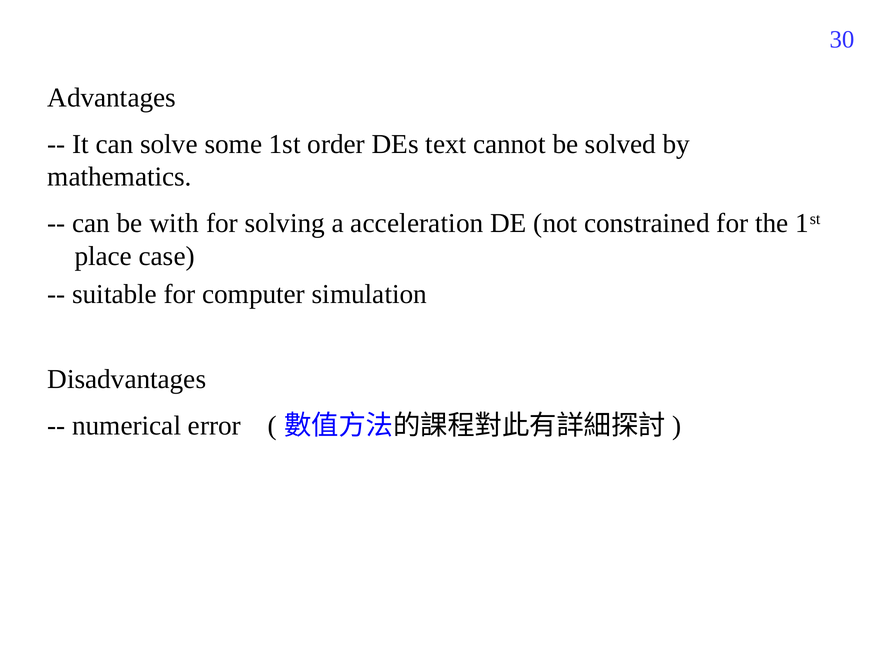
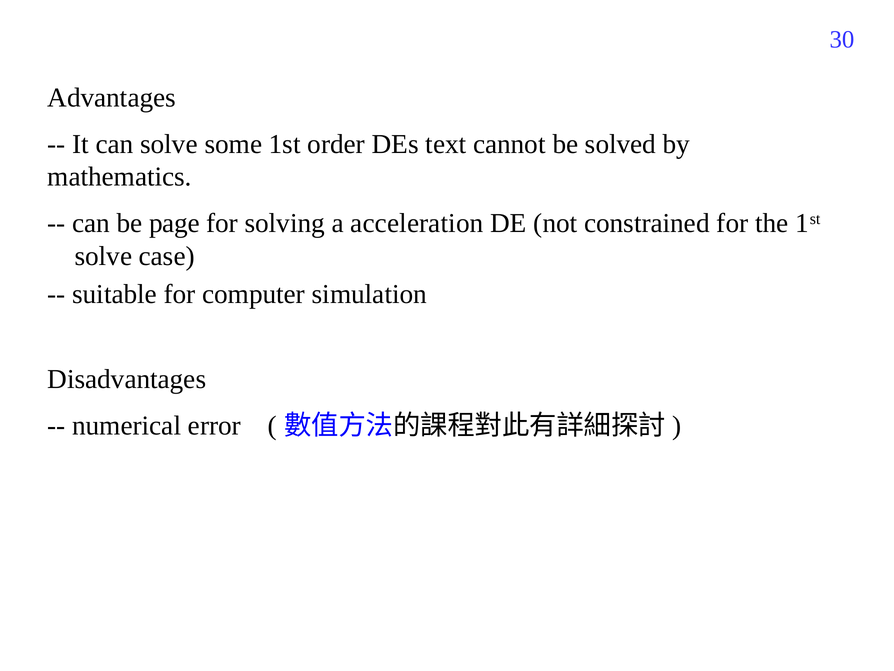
with: with -> page (174, 223)
place: place -> solve (103, 256)
